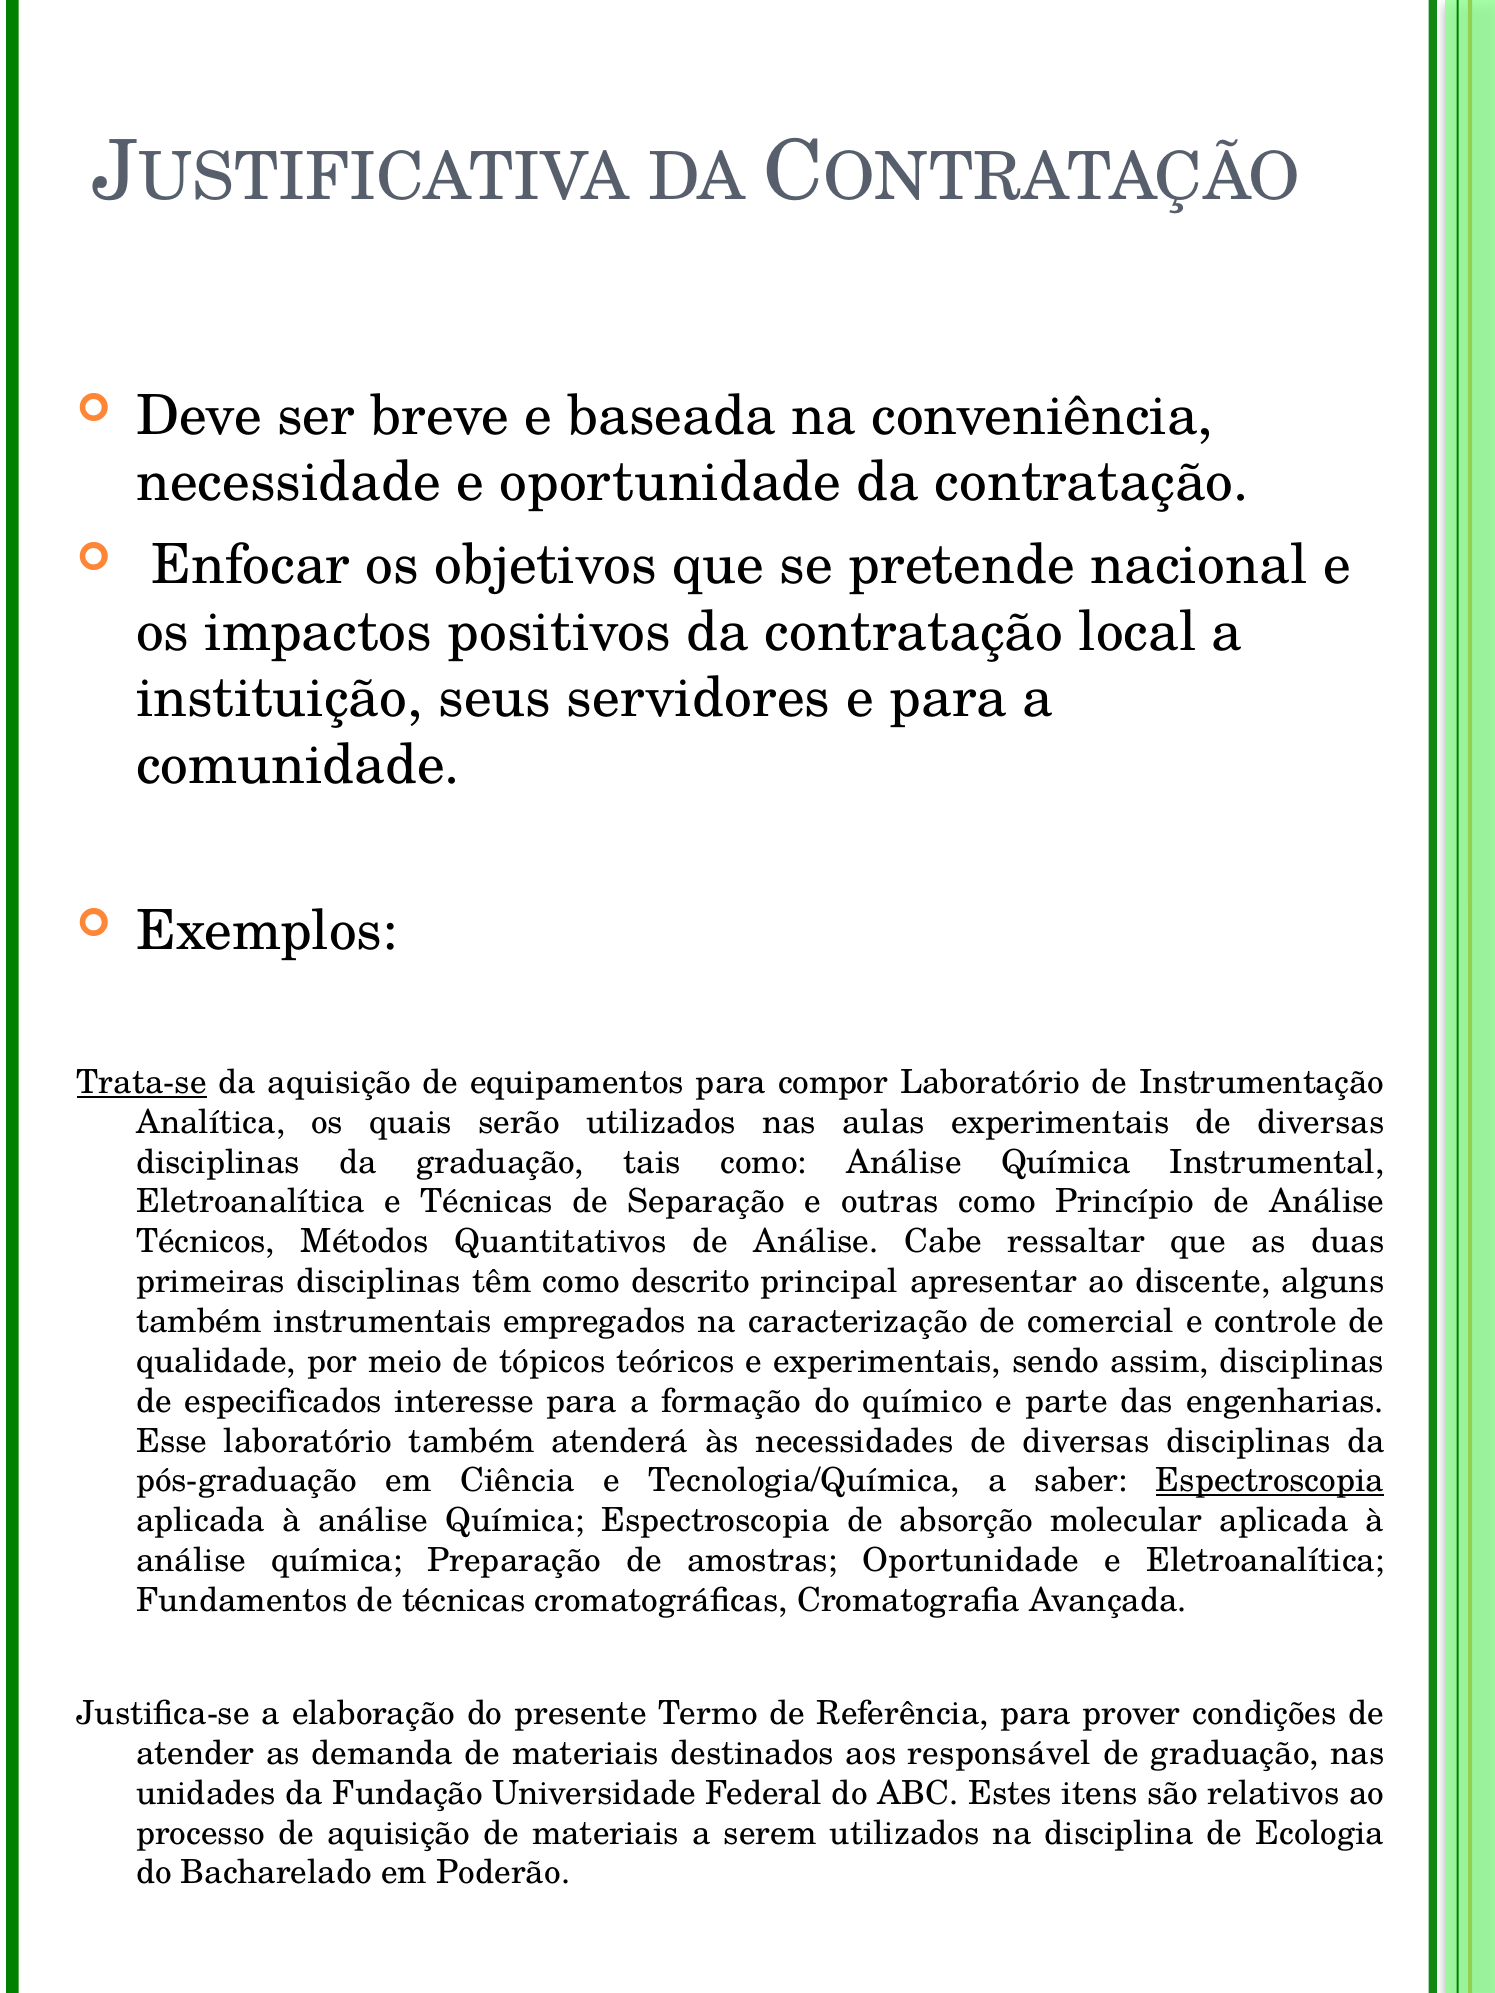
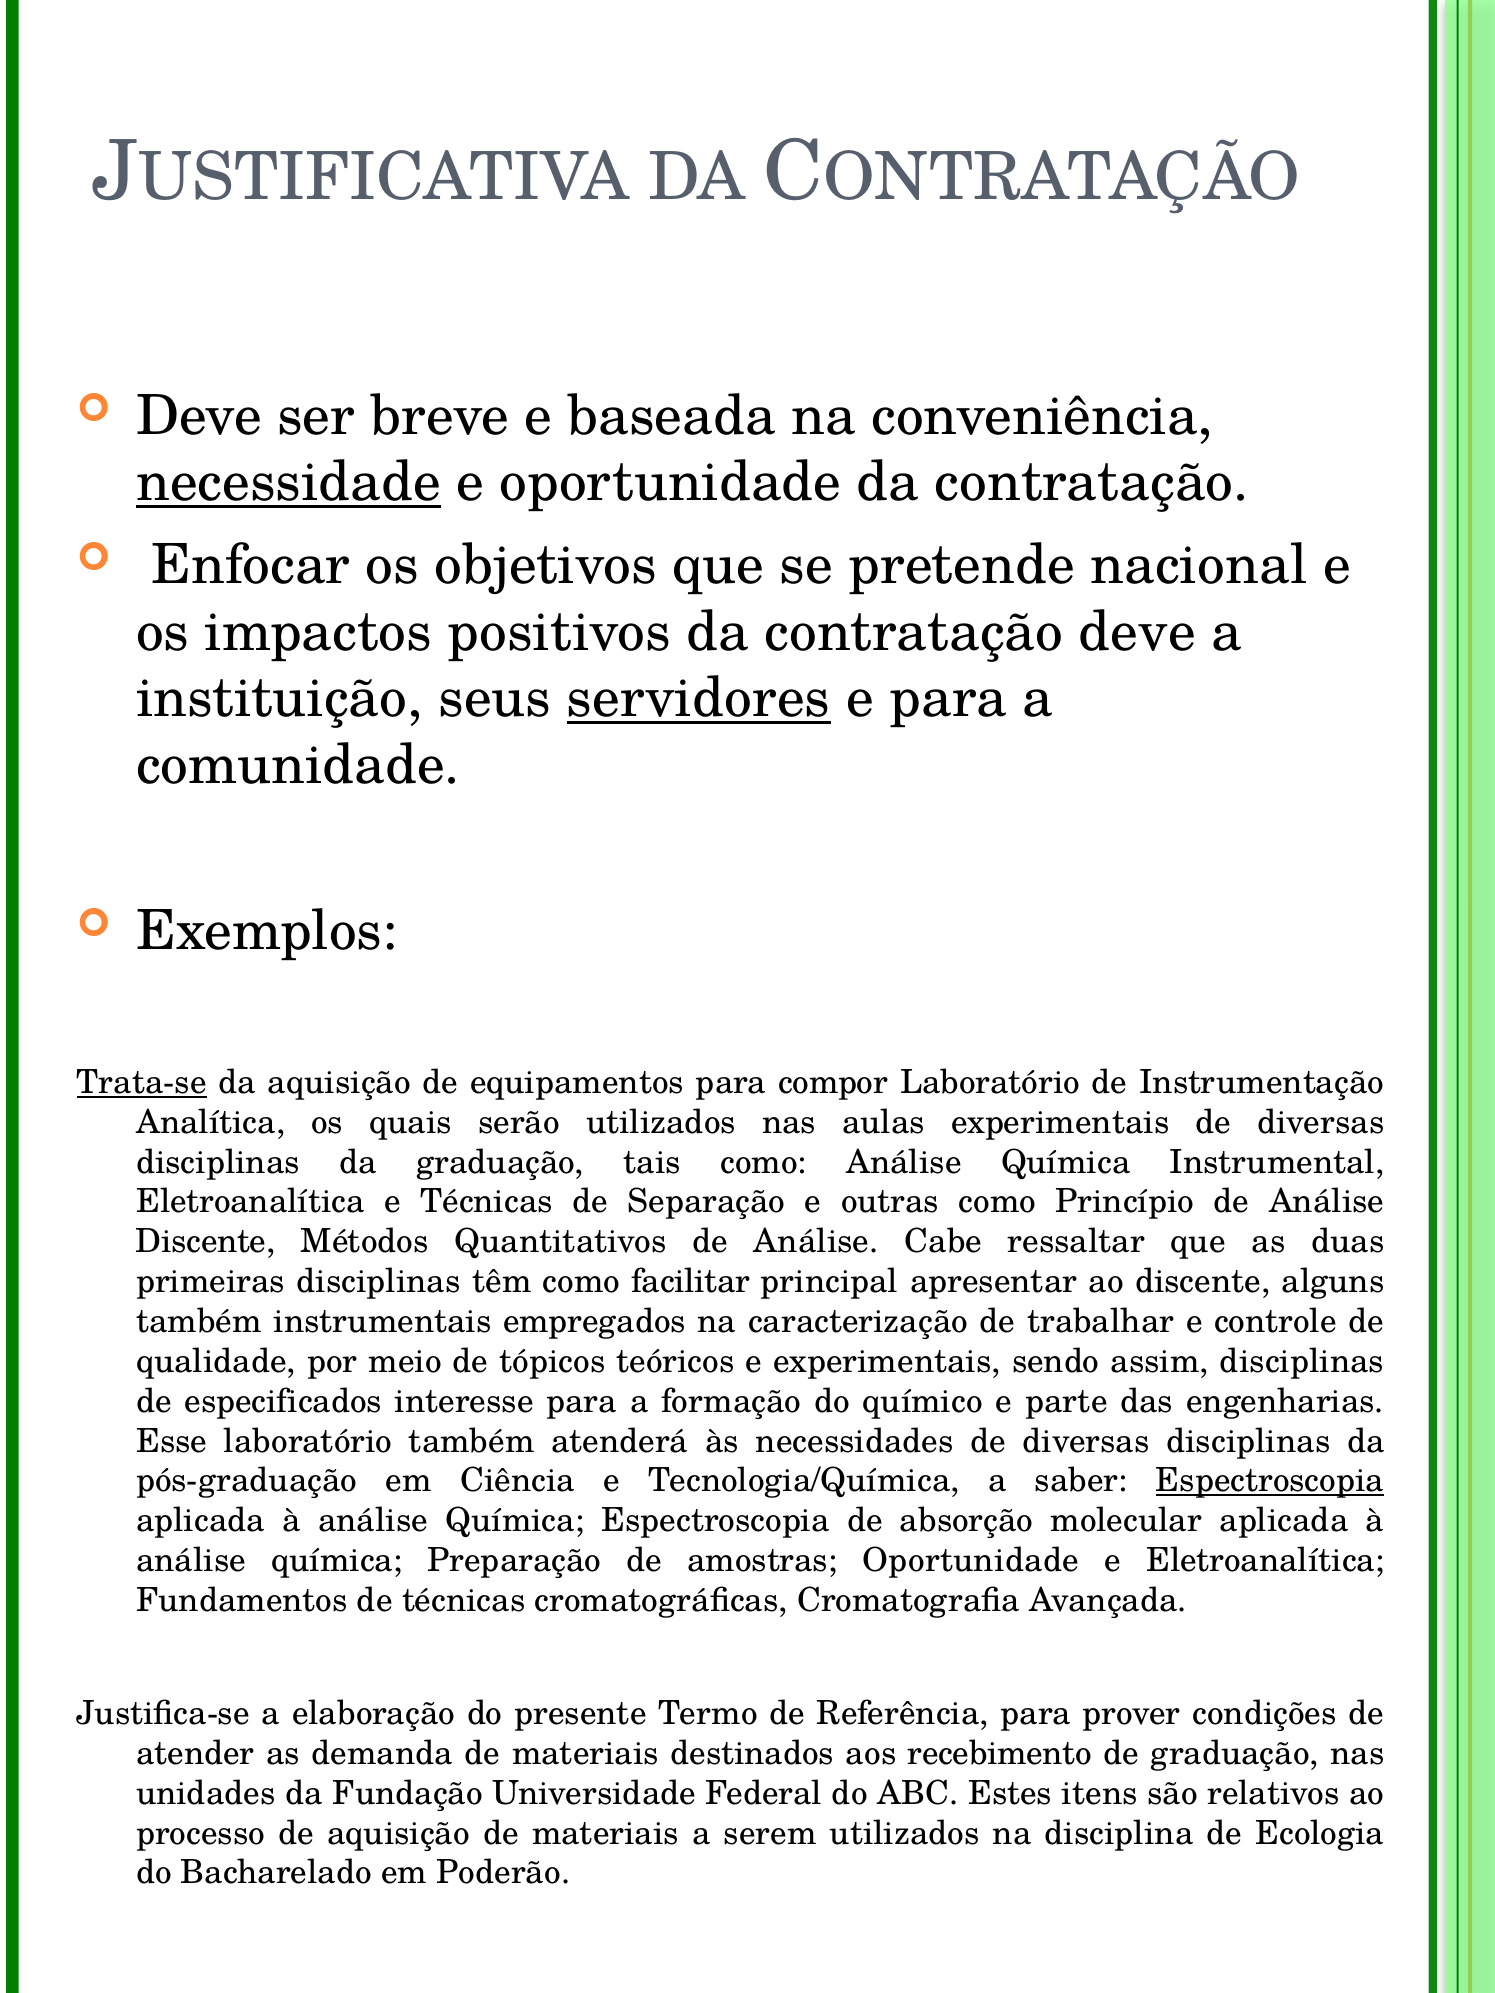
necessidade underline: none -> present (289, 482)
contratação local: local -> deve (1138, 632)
servidores underline: none -> present (699, 699)
Técnicos: Técnicos -> Discente (206, 1242)
descrito: descrito -> facilitar (691, 1282)
comercial: comercial -> trabalhar (1101, 1322)
responsável: responsável -> recebimento (1000, 1754)
